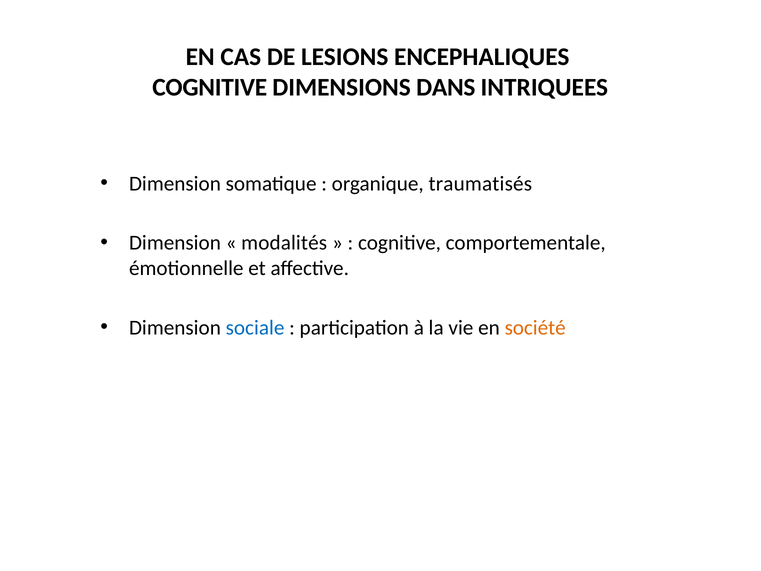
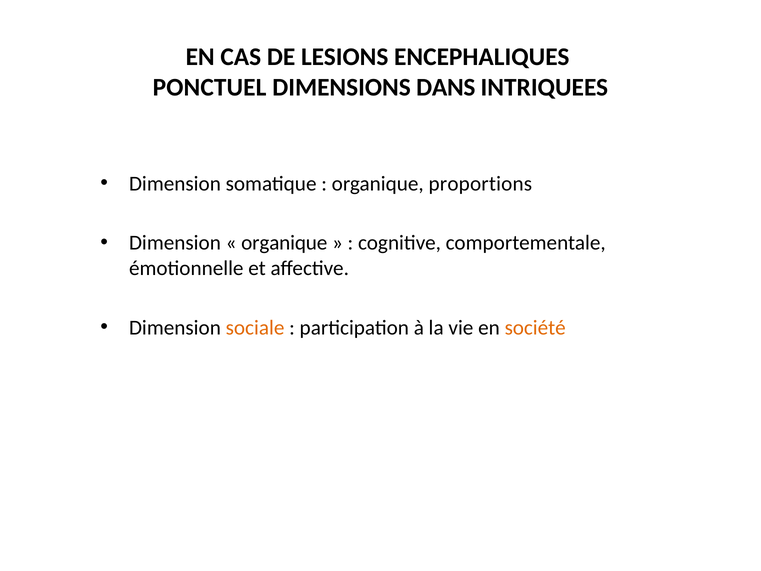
COGNITIVE: COGNITIVE -> PONCTUEL (210, 87)
traumatisés: traumatisés -> proportions (480, 184)
modalités: modalités -> organique (284, 243)
sociale colour: blue -> orange (255, 327)
